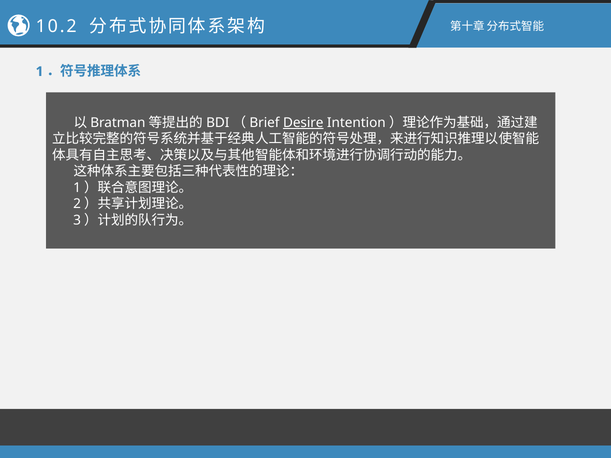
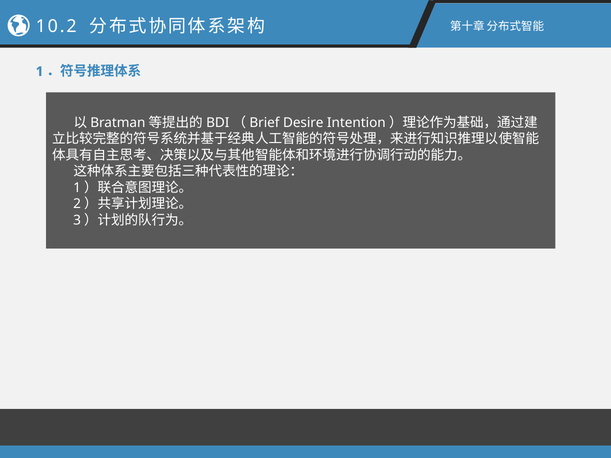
Desire underline: present -> none (303, 123)
